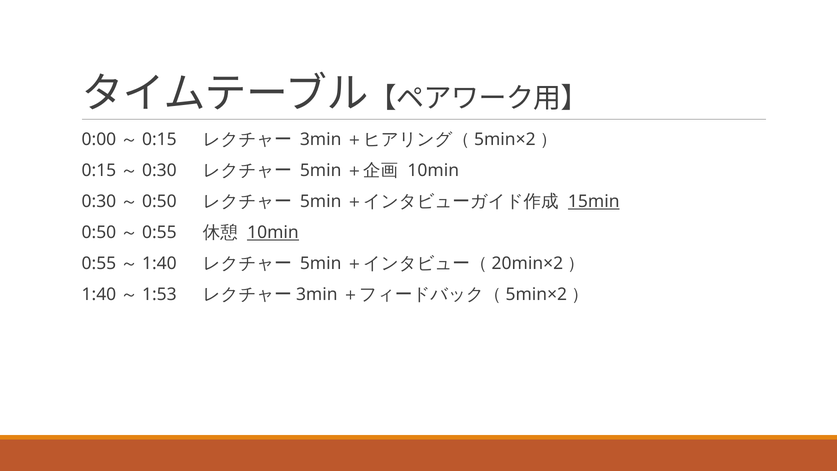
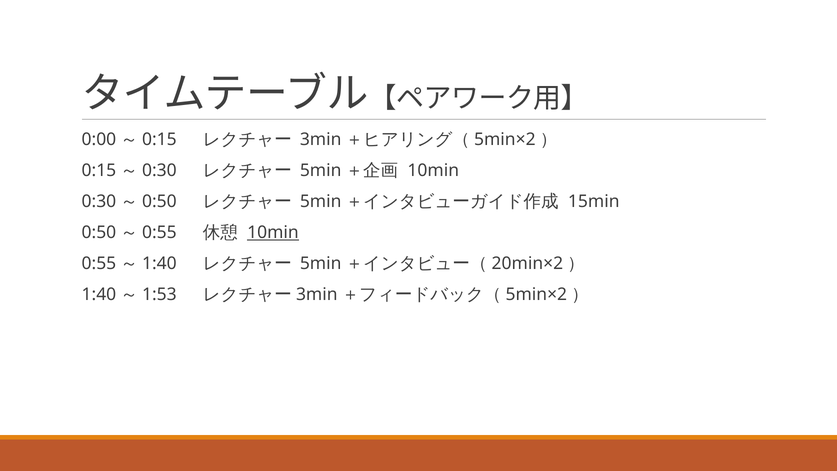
15min underline: present -> none (594, 201)
